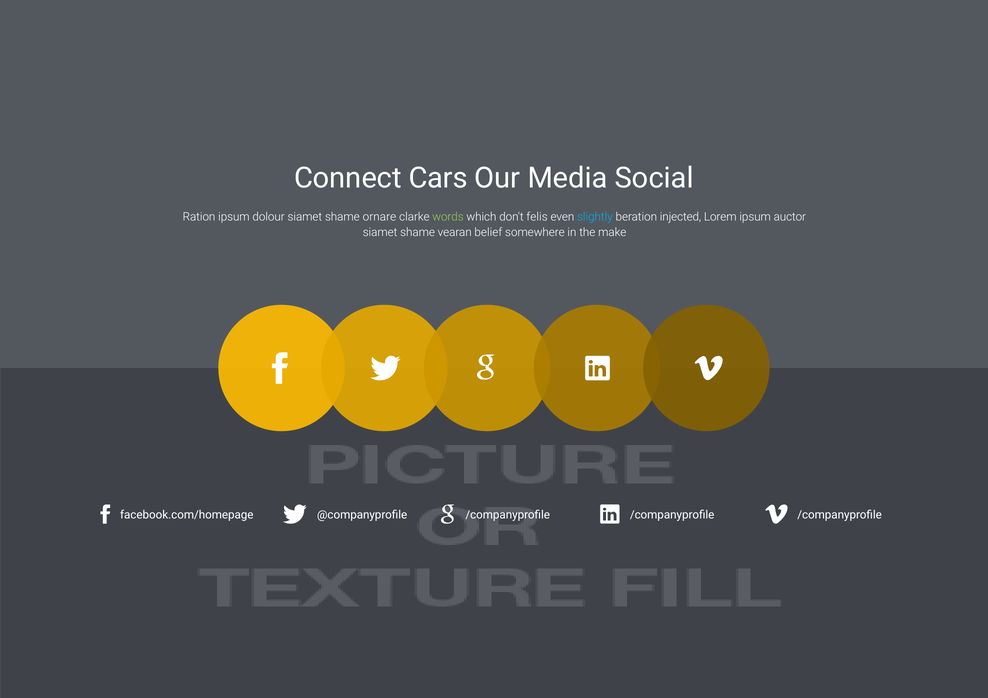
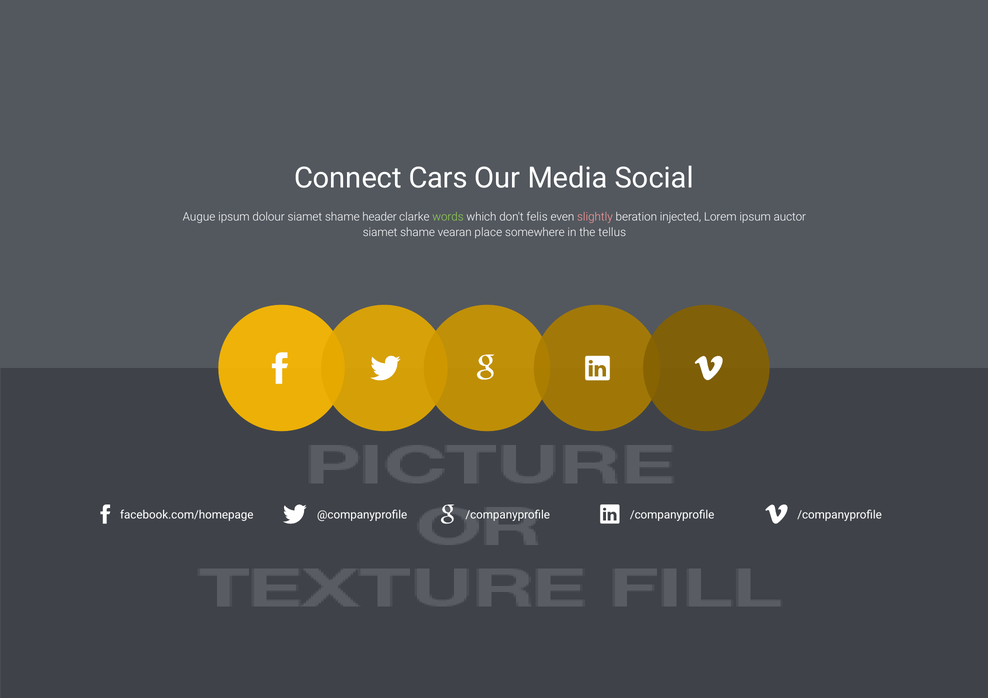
Ration: Ration -> Augue (199, 217)
ornare: ornare -> header (380, 217)
slightly colour: light blue -> pink (595, 217)
belief: belief -> place (488, 232)
make: make -> tellus (612, 232)
